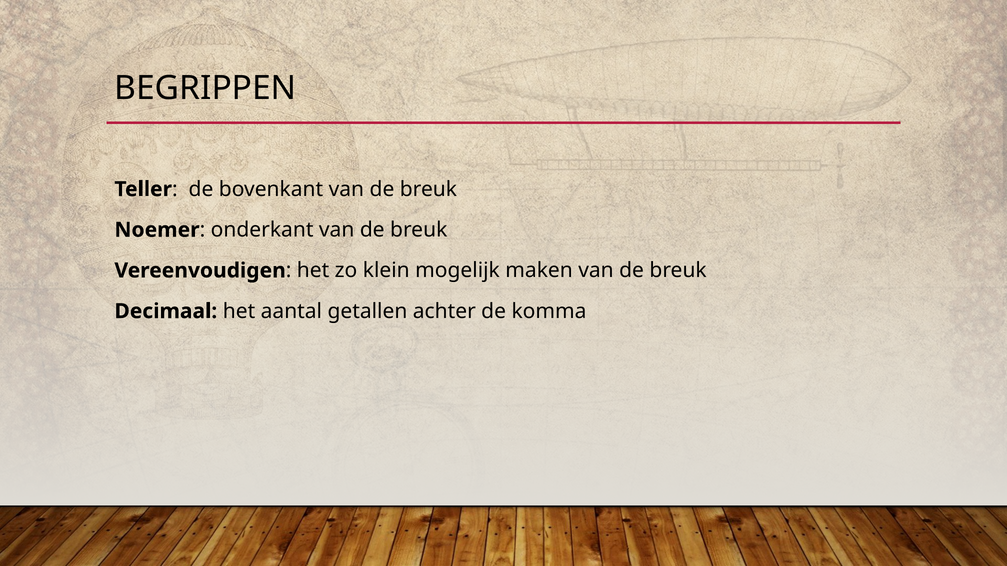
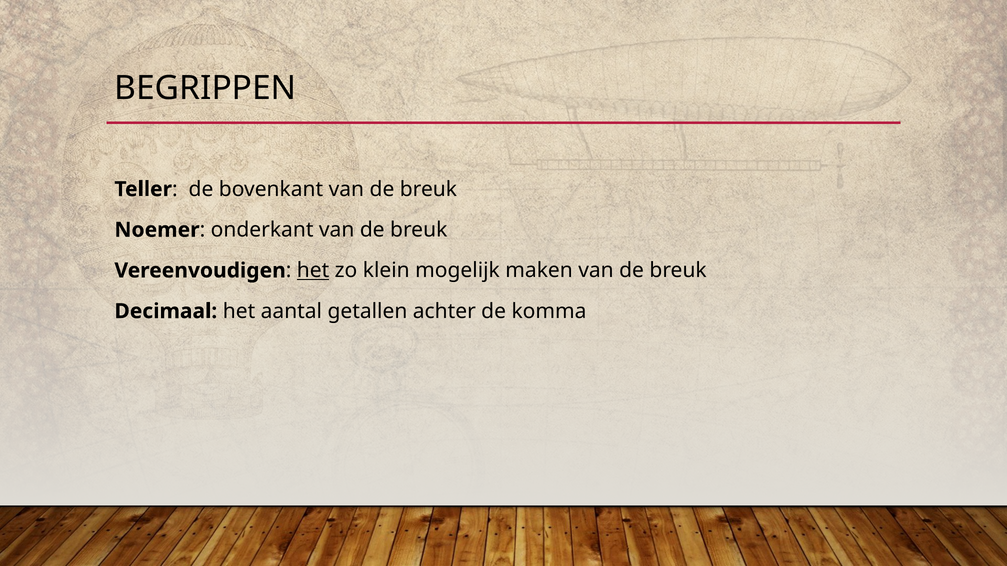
het underline: none -> present (313, 271)
